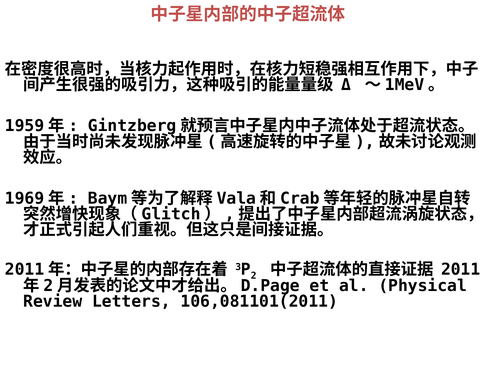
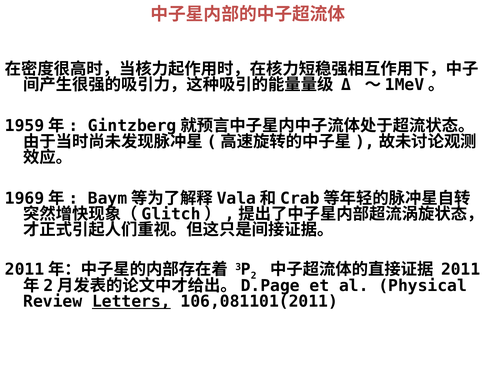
Letters underline: none -> present (131, 301)
